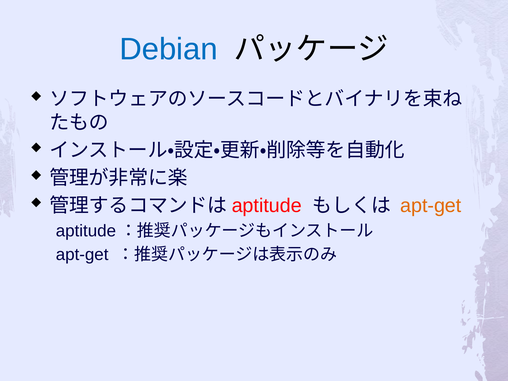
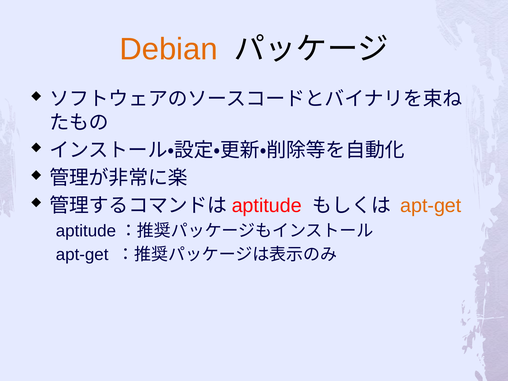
Debian colour: blue -> orange (169, 49)
